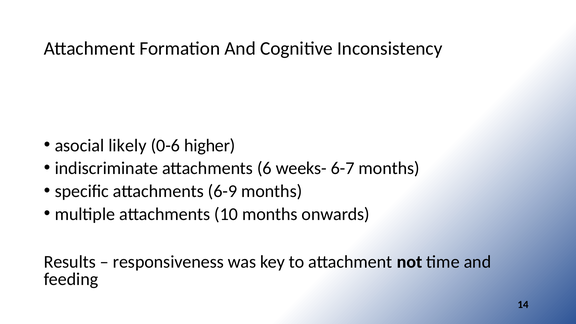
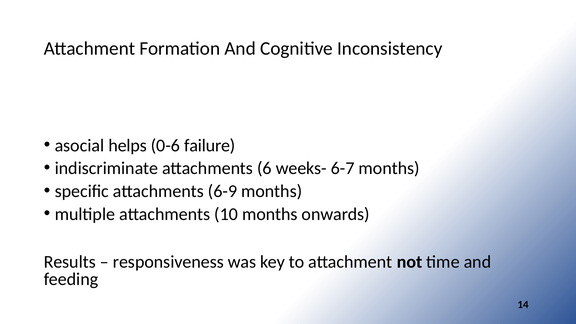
likely: likely -> helps (128, 145)
higher: higher -> failure (210, 145)
